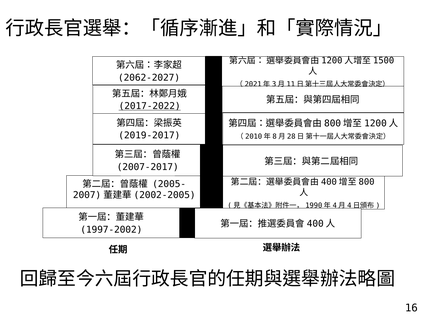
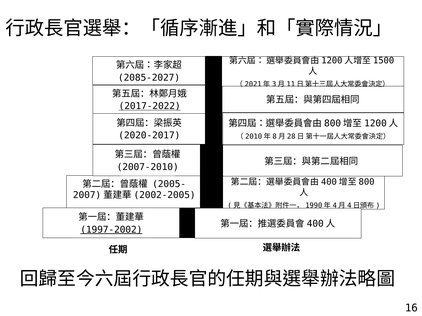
2062-2027: 2062-2027 -> 2085-2027 (149, 78)
2019-2017: 2019-2017 -> 2020-2017 (149, 136)
2007-2017: 2007-2017 -> 2007-2010 (148, 167)
1997-2002 underline: none -> present (111, 230)
